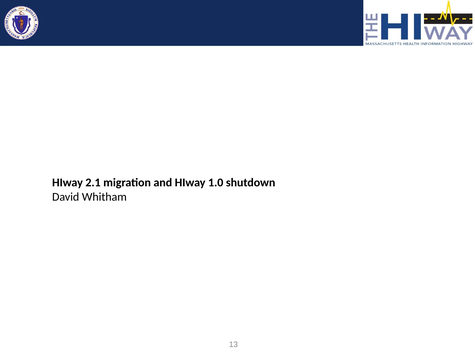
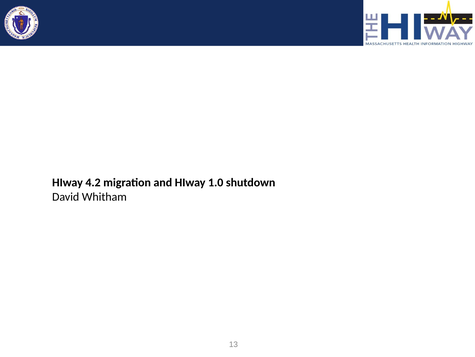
2.1: 2.1 -> 4.2 (93, 182)
